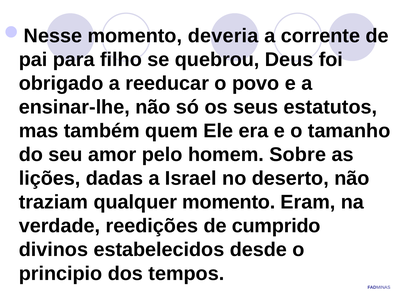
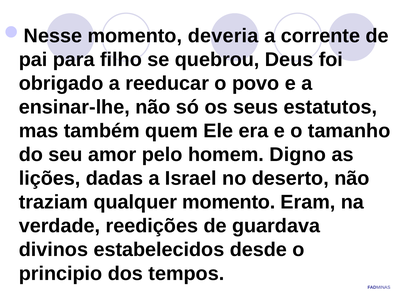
Sobre: Sobre -> Digno (298, 155)
cumprido: cumprido -> guardava (276, 226)
